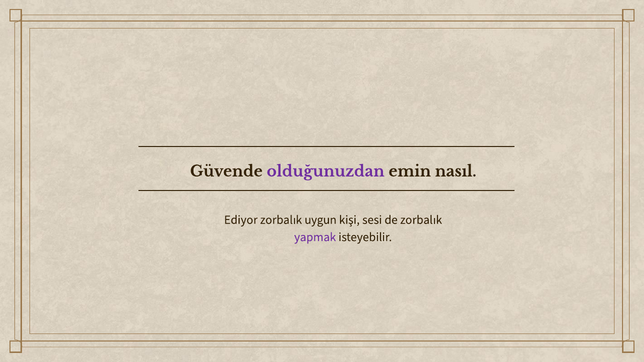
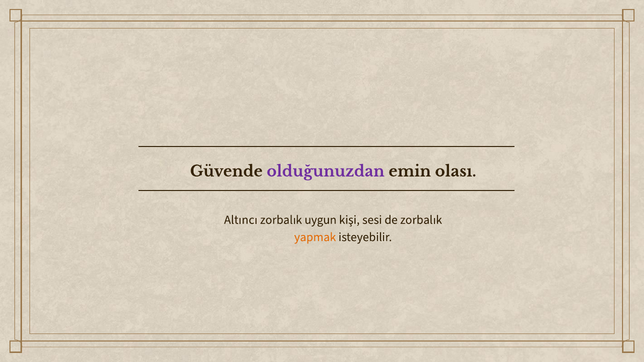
nasıl: nasıl -> olası (456, 171)
Ediyor: Ediyor -> Altıncı (241, 220)
yapmak colour: purple -> orange (315, 237)
